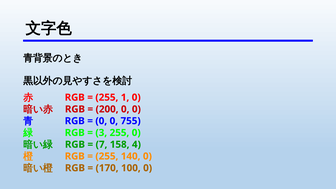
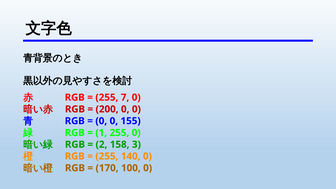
1: 1 -> 7 (125, 97)
755: 755 -> 155 (131, 121)
3: 3 -> 1 (101, 133)
7: 7 -> 2 (101, 144)
4: 4 -> 3 (136, 144)
